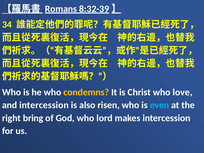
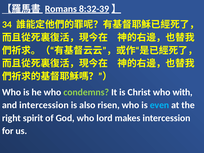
condemns colour: yellow -> light green (86, 92)
love: love -> with (183, 92)
bring: bring -> spirit (33, 118)
